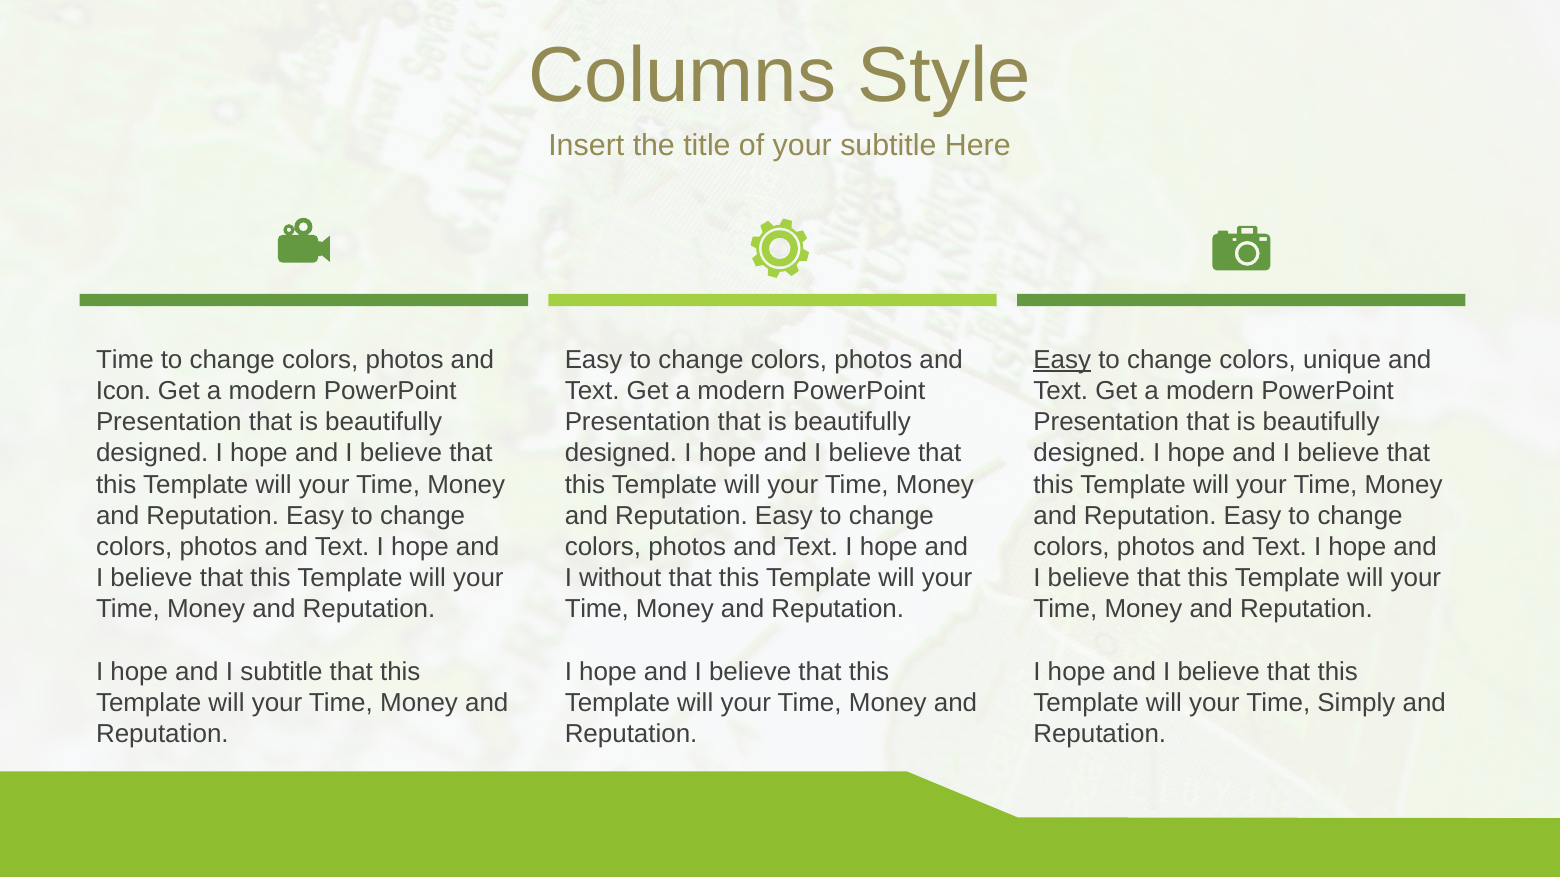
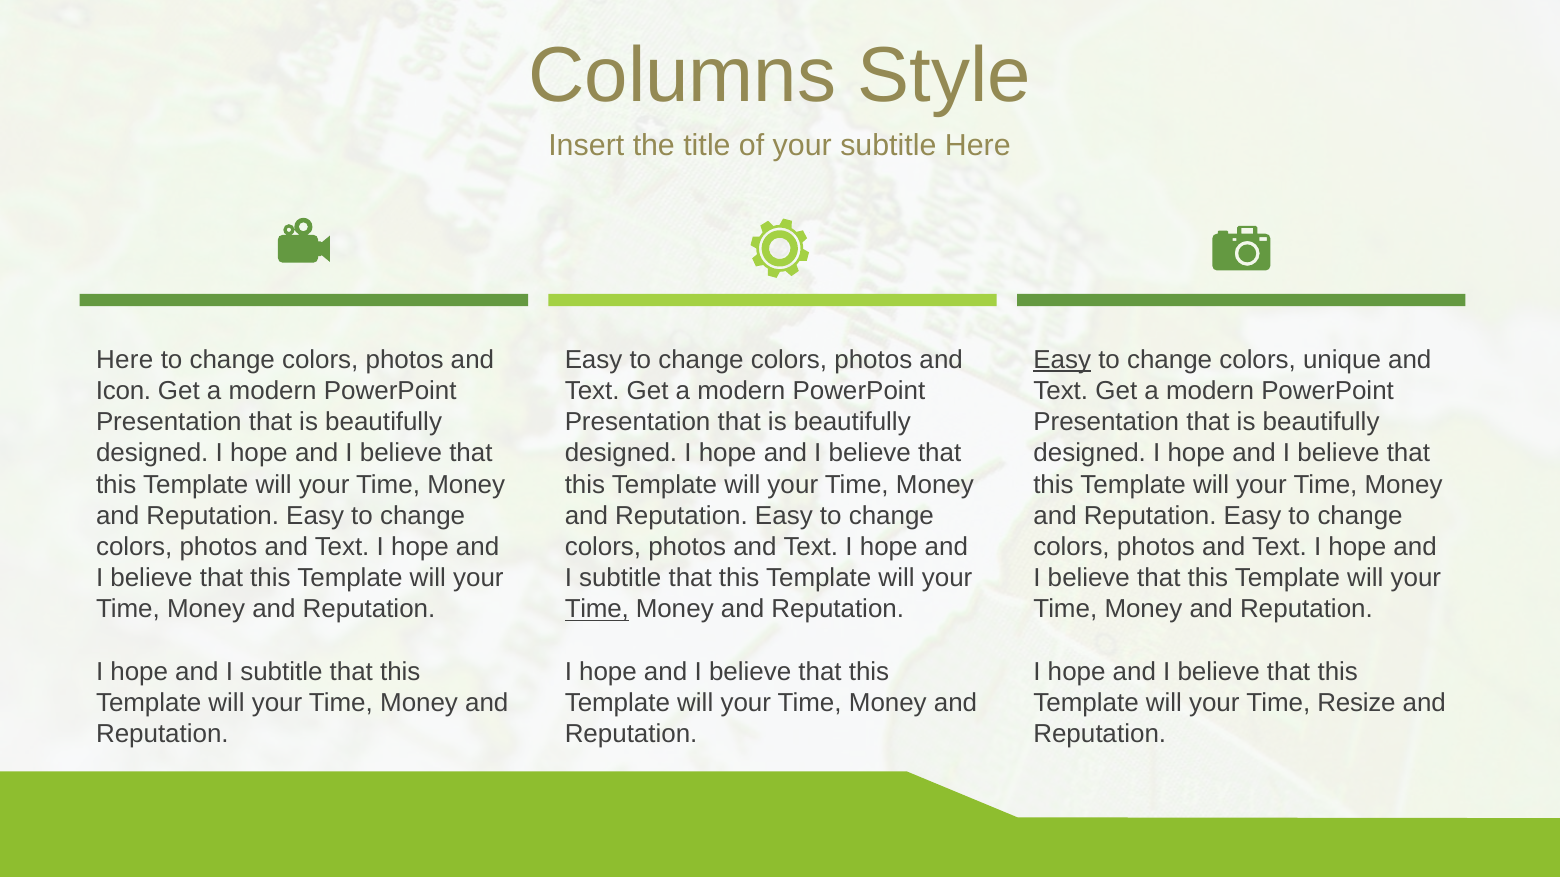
Time: Time -> Here (125, 360)
without: without -> subtitle (620, 578)
Time underline: none -> present (597, 610)
Simply: Simply -> Resize (1357, 703)
